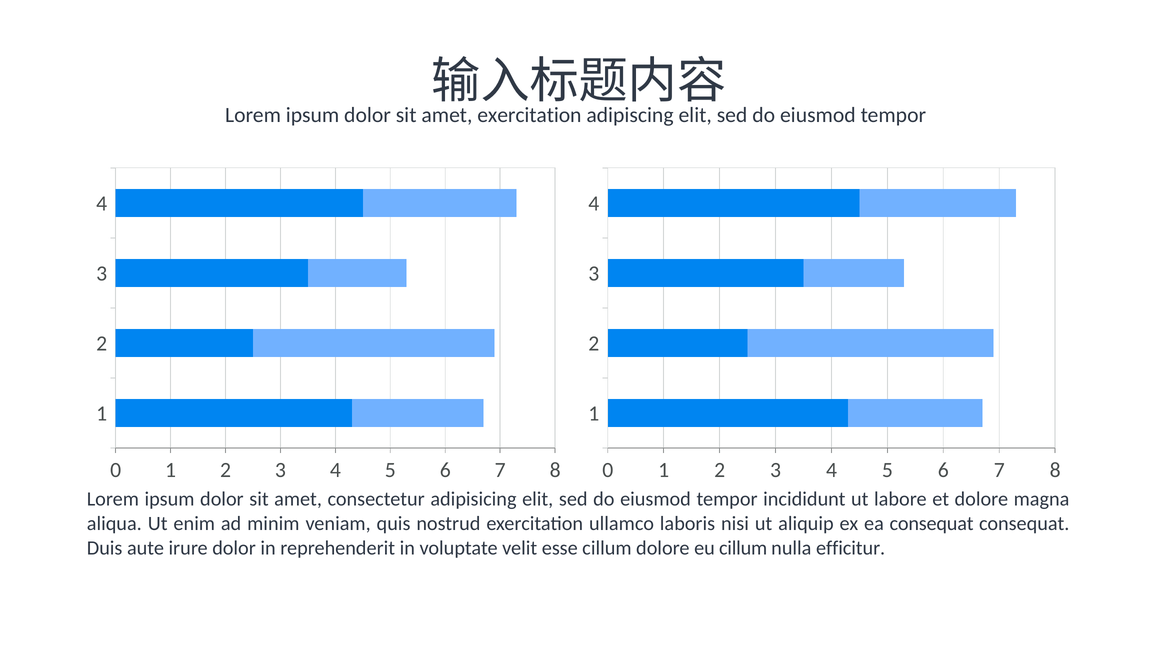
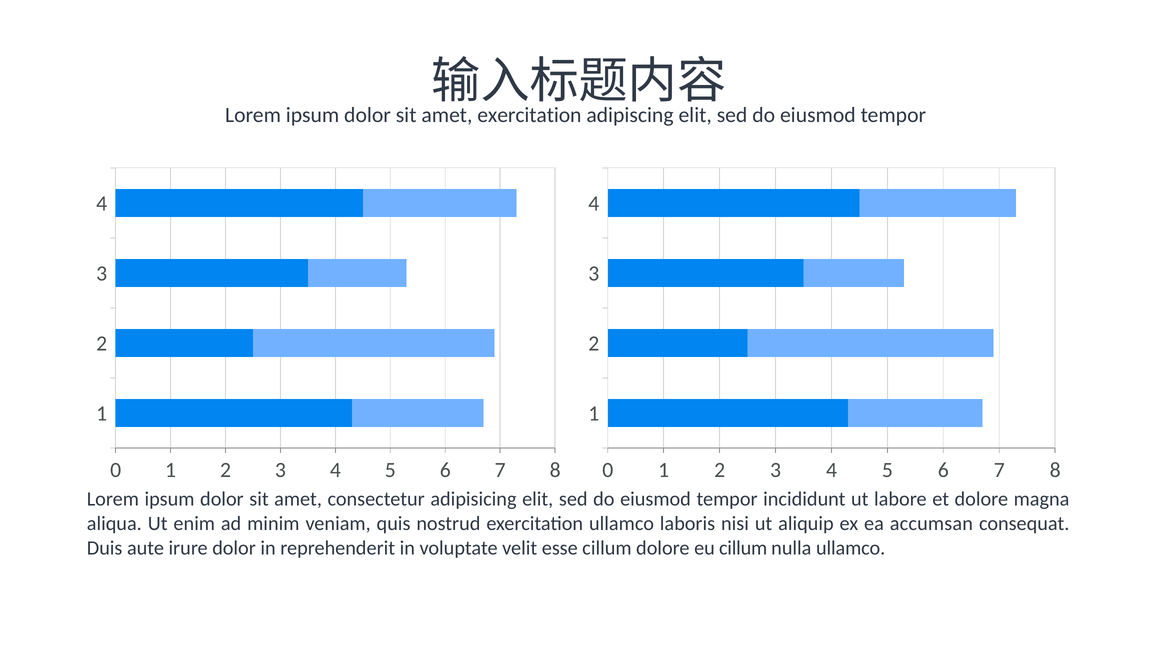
ea consequat: consequat -> accumsan (931, 523)
nulla efficitur: efficitur -> ullamco (851, 548)
